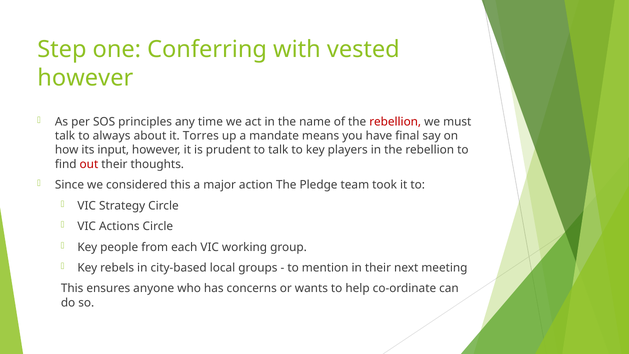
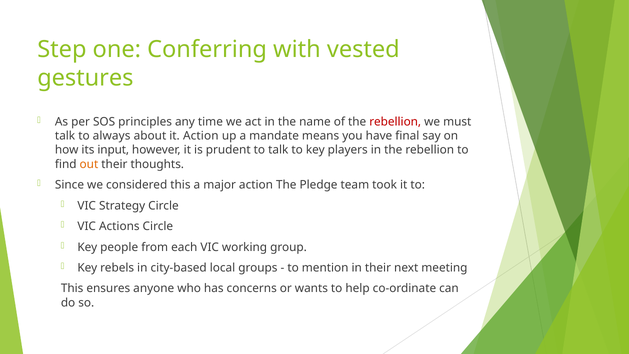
however: however -> gestures (85, 78)
it Torres: Torres -> Action (201, 136)
out colour: red -> orange (89, 164)
